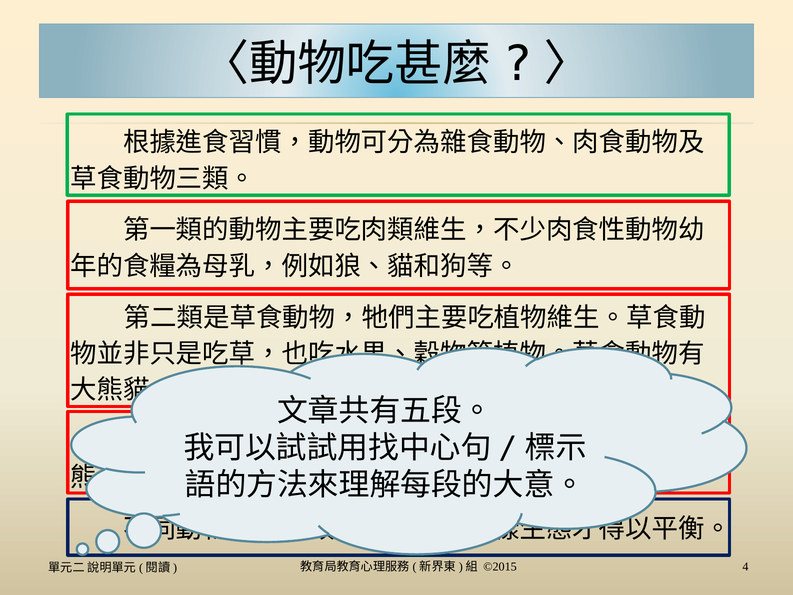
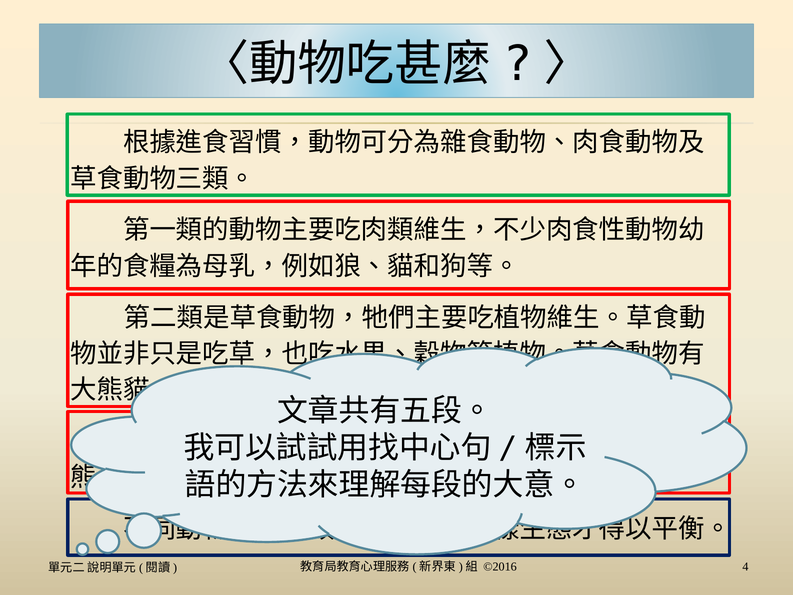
©2015: ©2015 -> ©2016 (500, 567)
